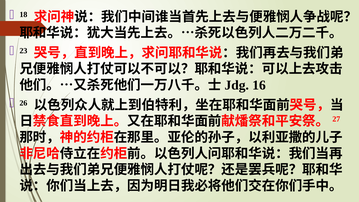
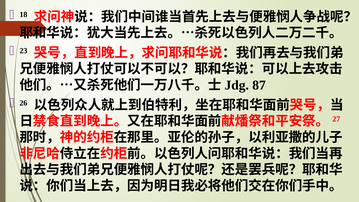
16: 16 -> 87 (259, 85)
